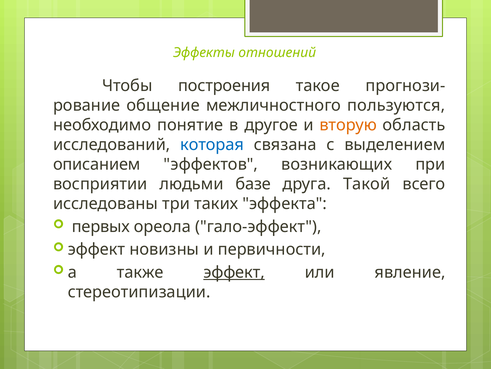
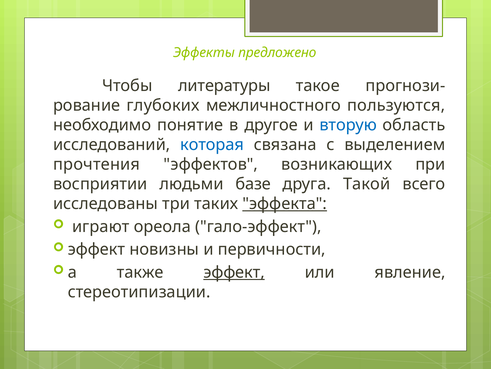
отношений: отношений -> предложено (277, 53)
построения: построения -> литературы (224, 85)
общение: общение -> глубоких (163, 105)
вторую colour: orange -> blue (348, 125)
описанием: описанием -> прочтения (97, 164)
эффекта underline: none -> present (285, 203)
первых: первых -> играют (101, 226)
